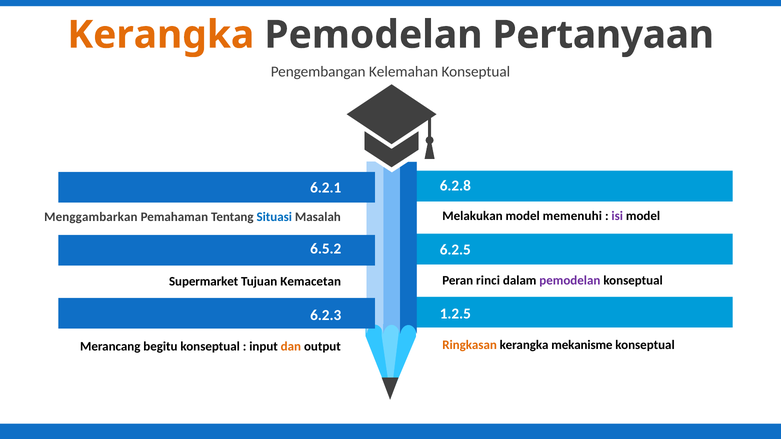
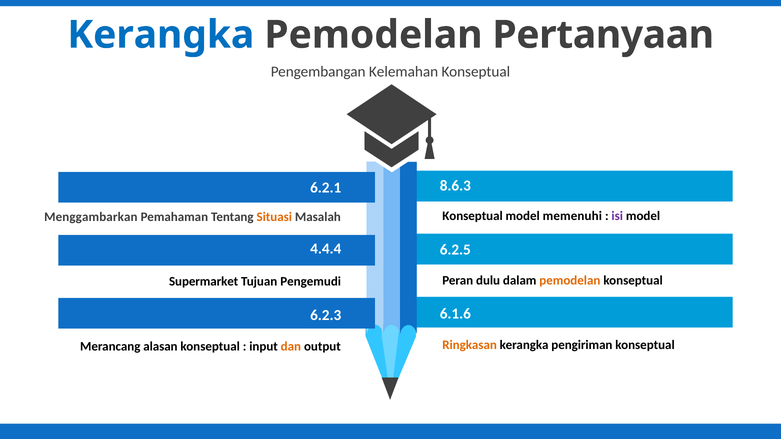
Kerangka colour: orange -> blue (161, 35)
6.2.8: 6.2.8 -> 8.6.3 (455, 186)
Melakukan: Melakukan -> Konseptual (472, 216)
Situasi colour: blue -> orange (274, 217)
6.5.2: 6.5.2 -> 4.4.4 (326, 249)
rinci: rinci -> dulu (488, 281)
pemodelan colour: purple -> orange (570, 281)
Kemacetan: Kemacetan -> Pengemudi (311, 282)
1.2.5: 1.2.5 -> 6.1.6 (455, 314)
mekanisme: mekanisme -> pengiriman (582, 345)
begitu: begitu -> alasan (160, 346)
